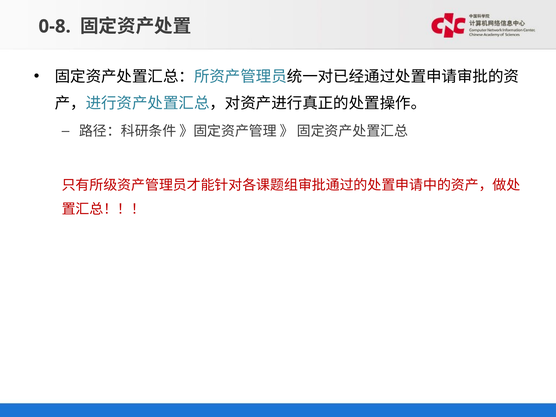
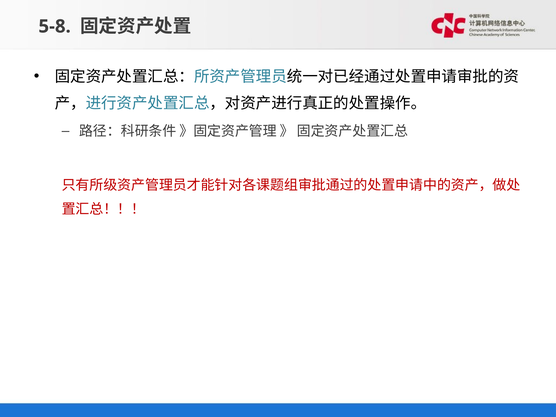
0-8: 0-8 -> 5-8 (55, 26)
